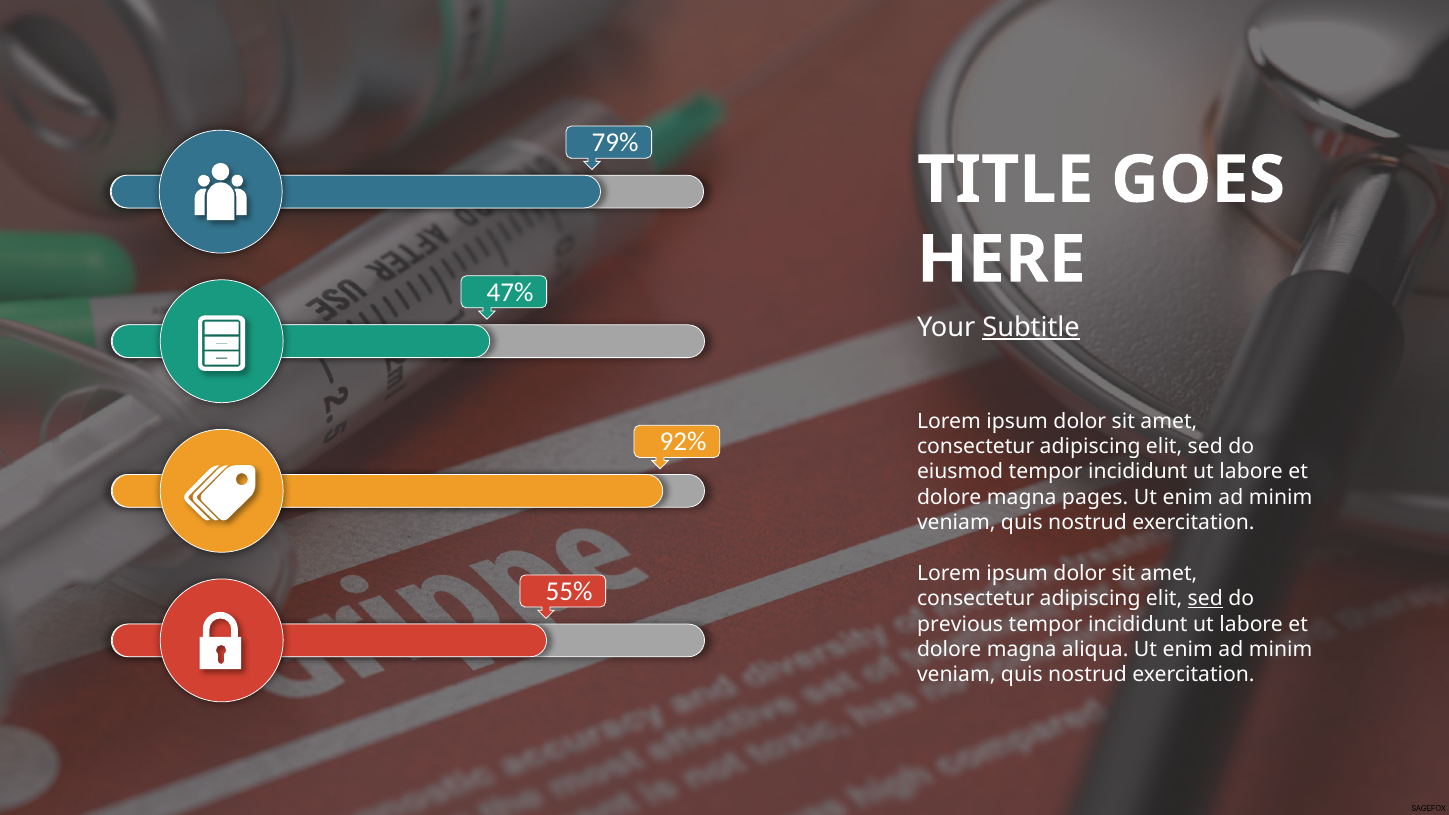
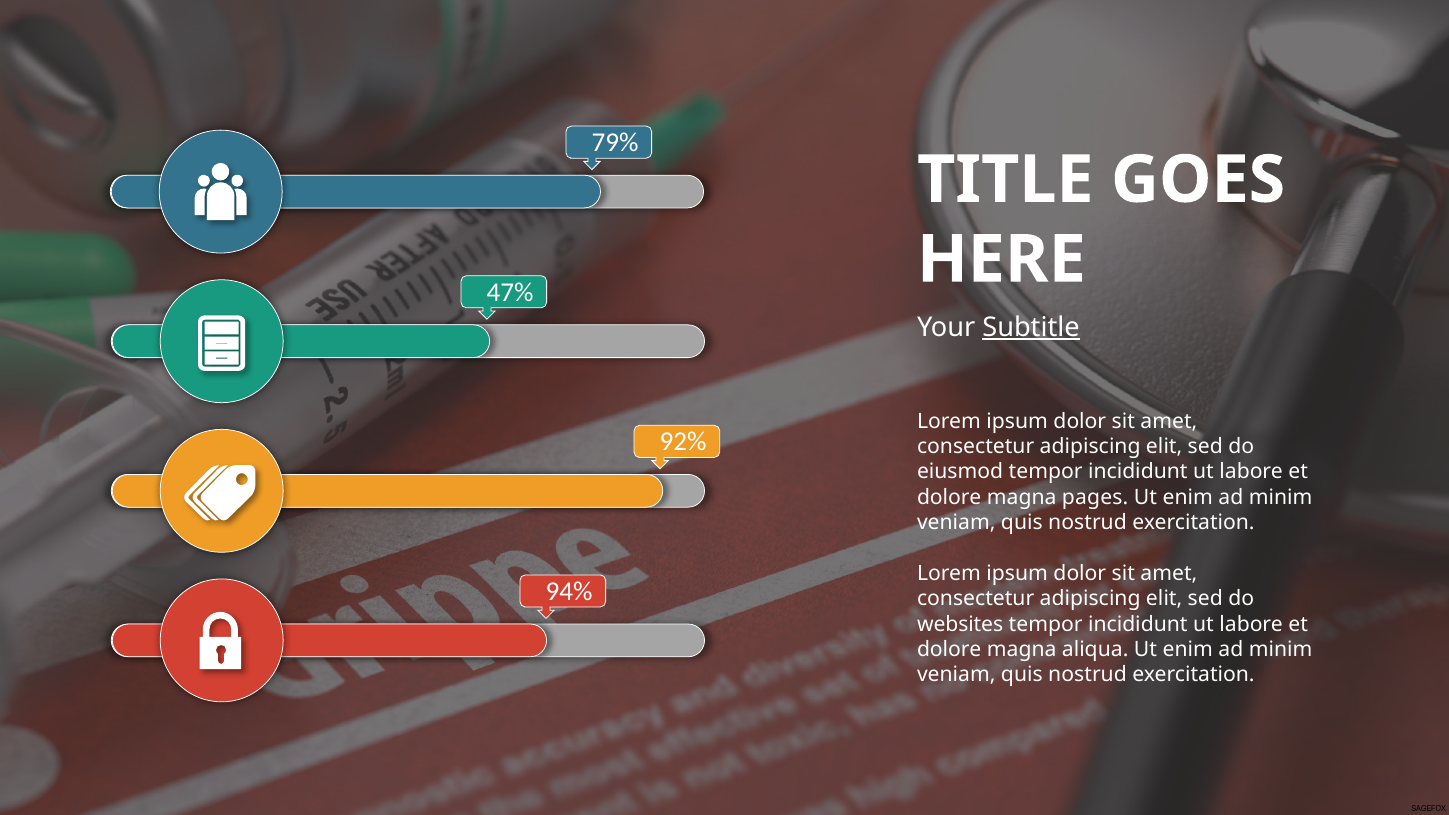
55%: 55% -> 94% (569, 591)
sed underline: present -> none (1205, 599)
previous: previous -> websites (960, 624)
